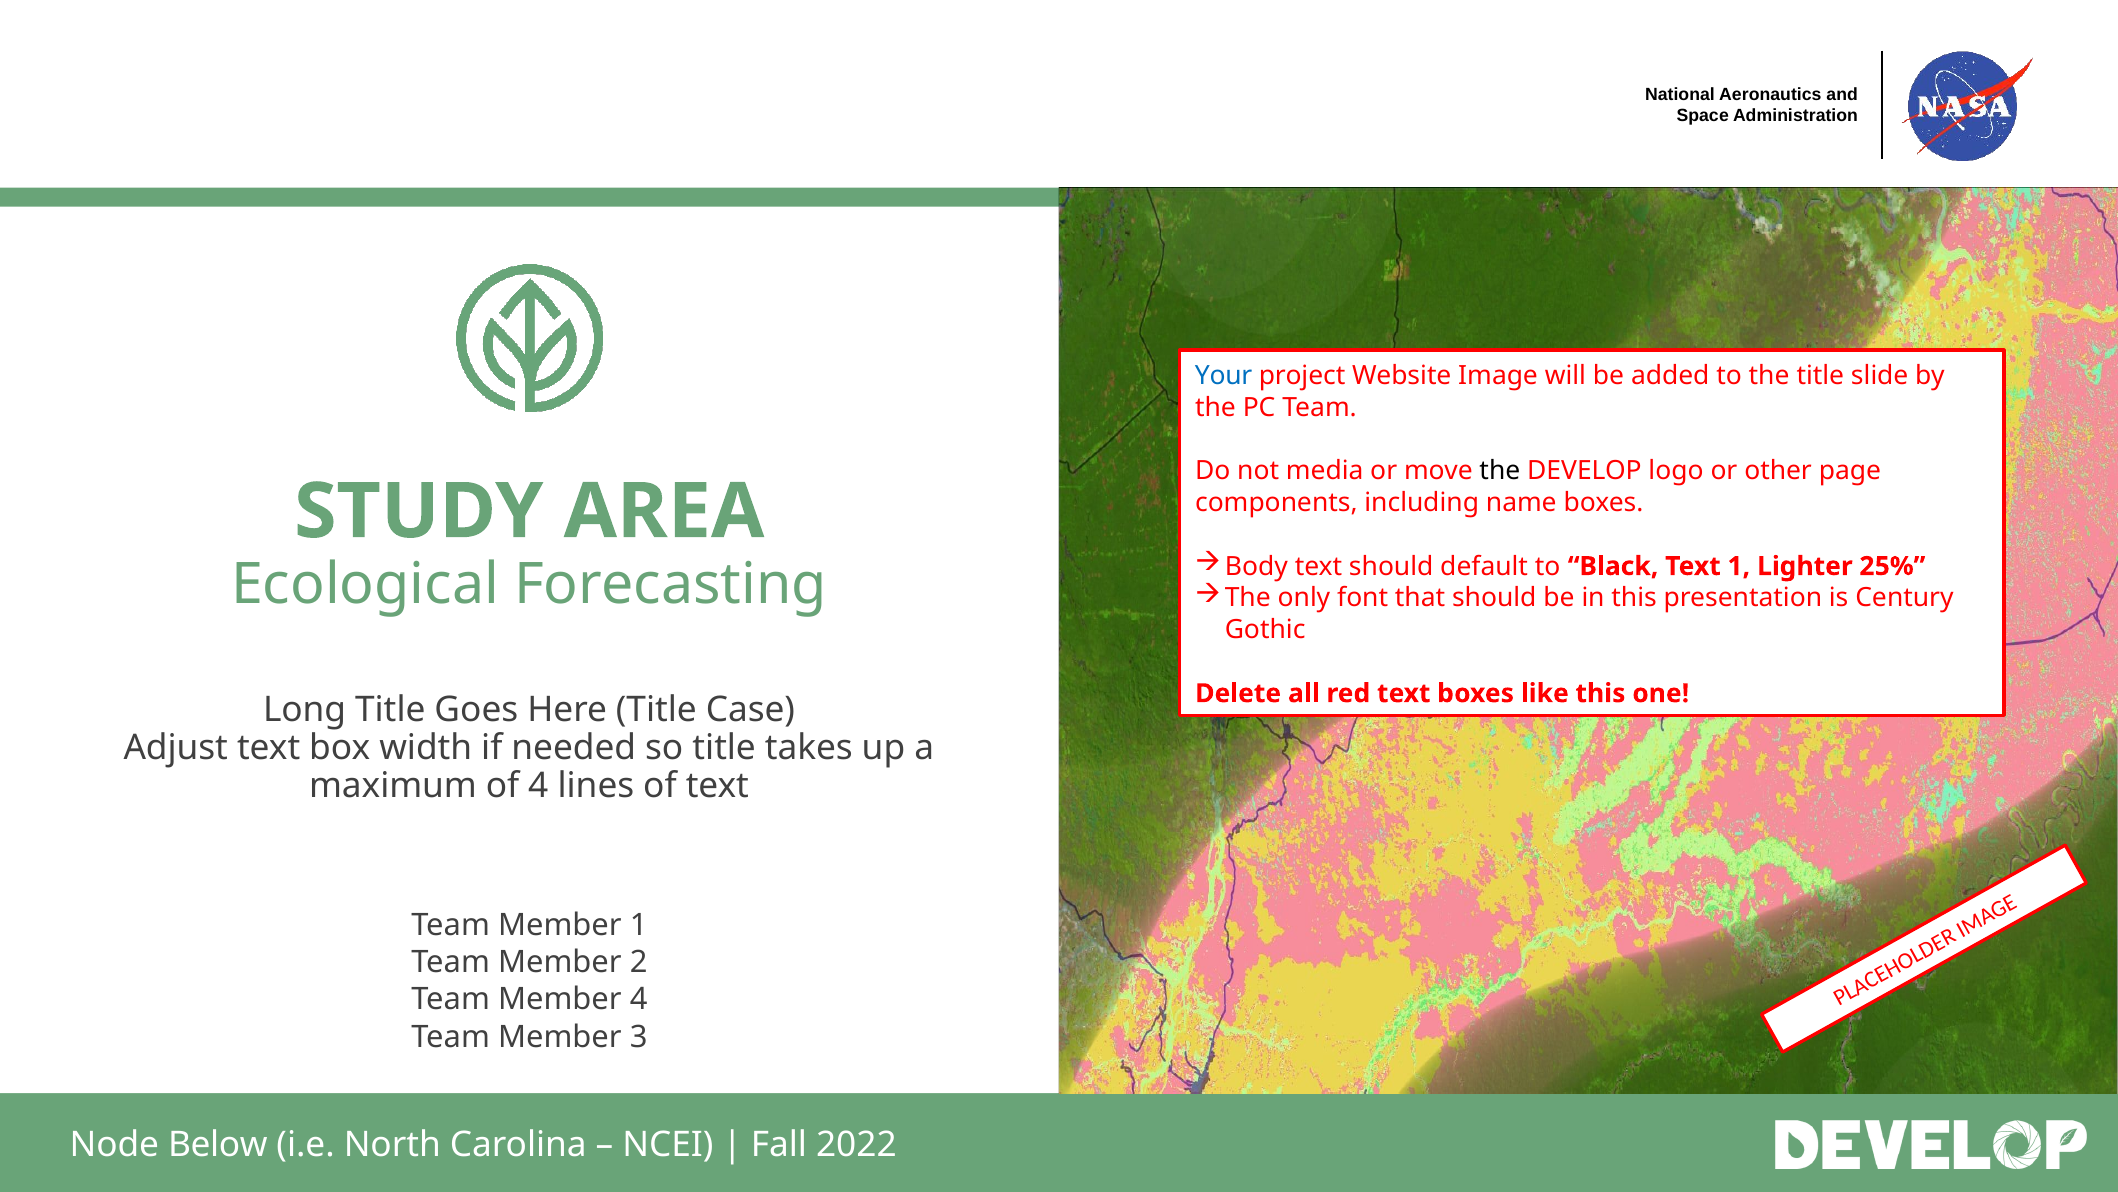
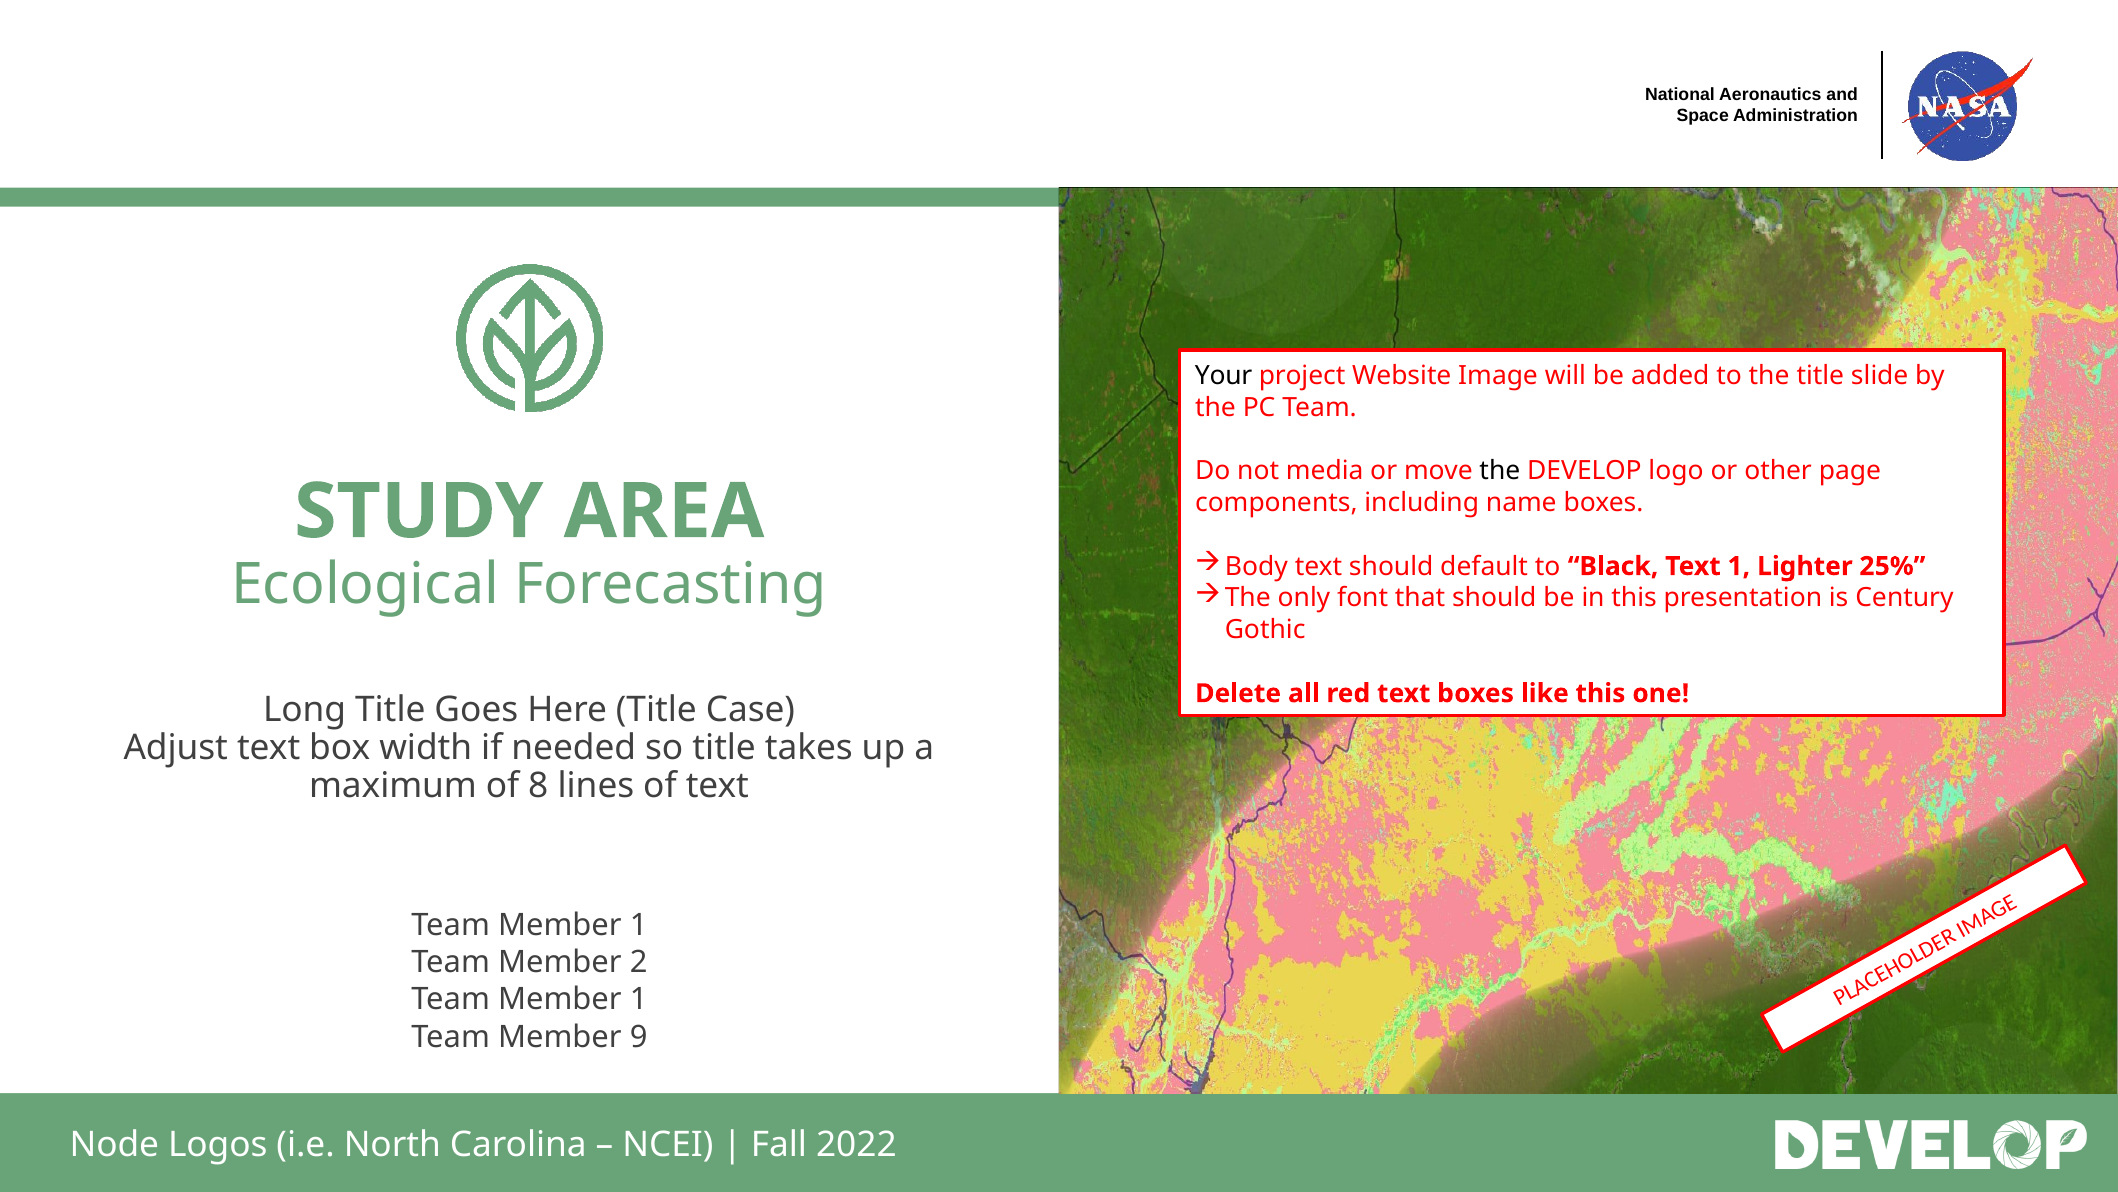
Your colour: blue -> black (1224, 375)
of 4: 4 -> 8 (538, 786)
4: 4 -> 1 (639, 999)
3: 3 -> 9 (639, 1036)
Below: Below -> Logos (218, 1144)
